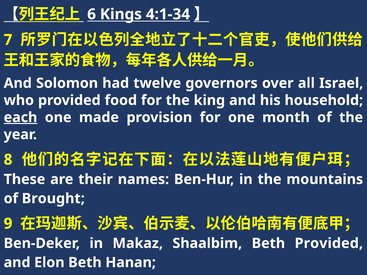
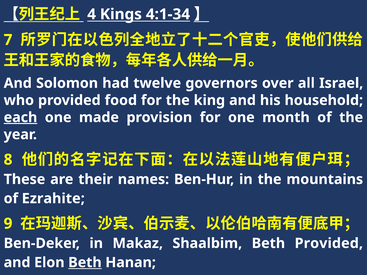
6: 6 -> 4 (92, 14)
Brought: Brought -> Ezrahite (53, 199)
Beth underline: none -> present (85, 263)
